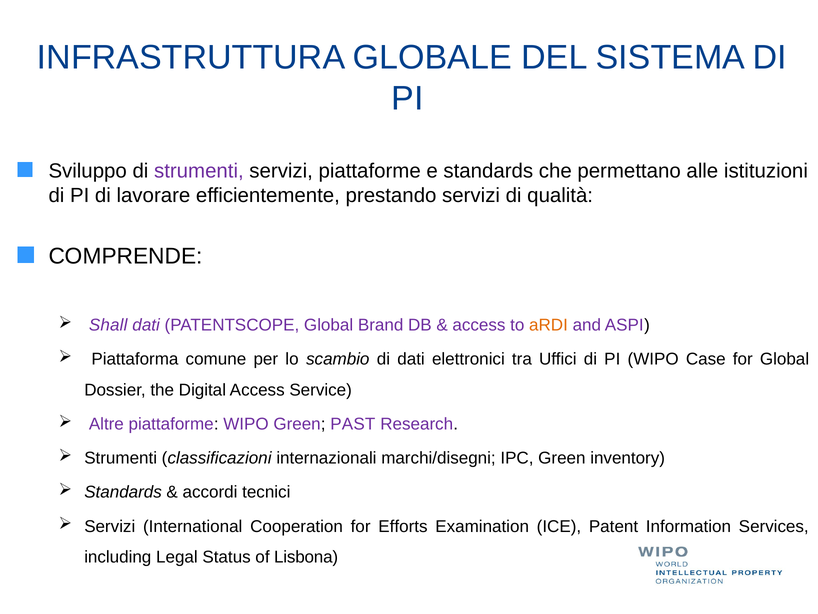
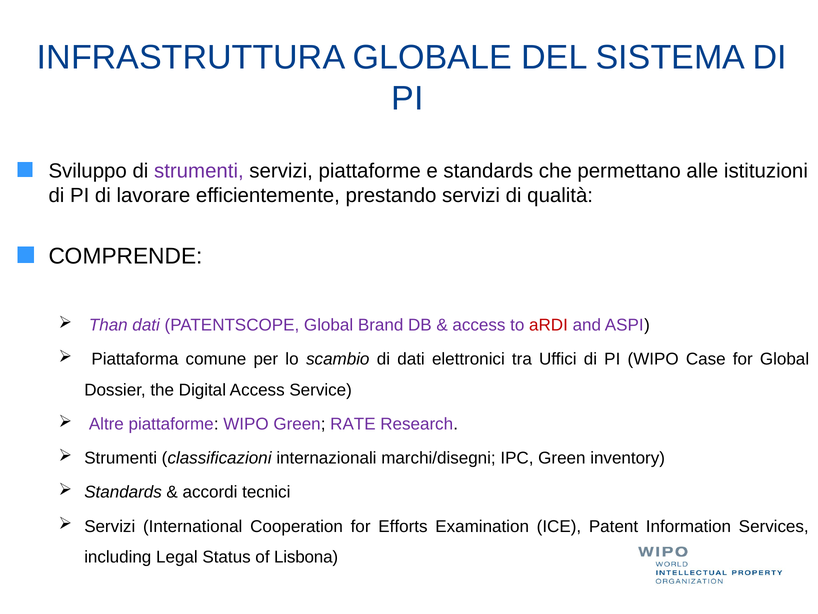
Shall: Shall -> Than (108, 325)
aRDI colour: orange -> red (548, 325)
PAST: PAST -> RATE (353, 424)
